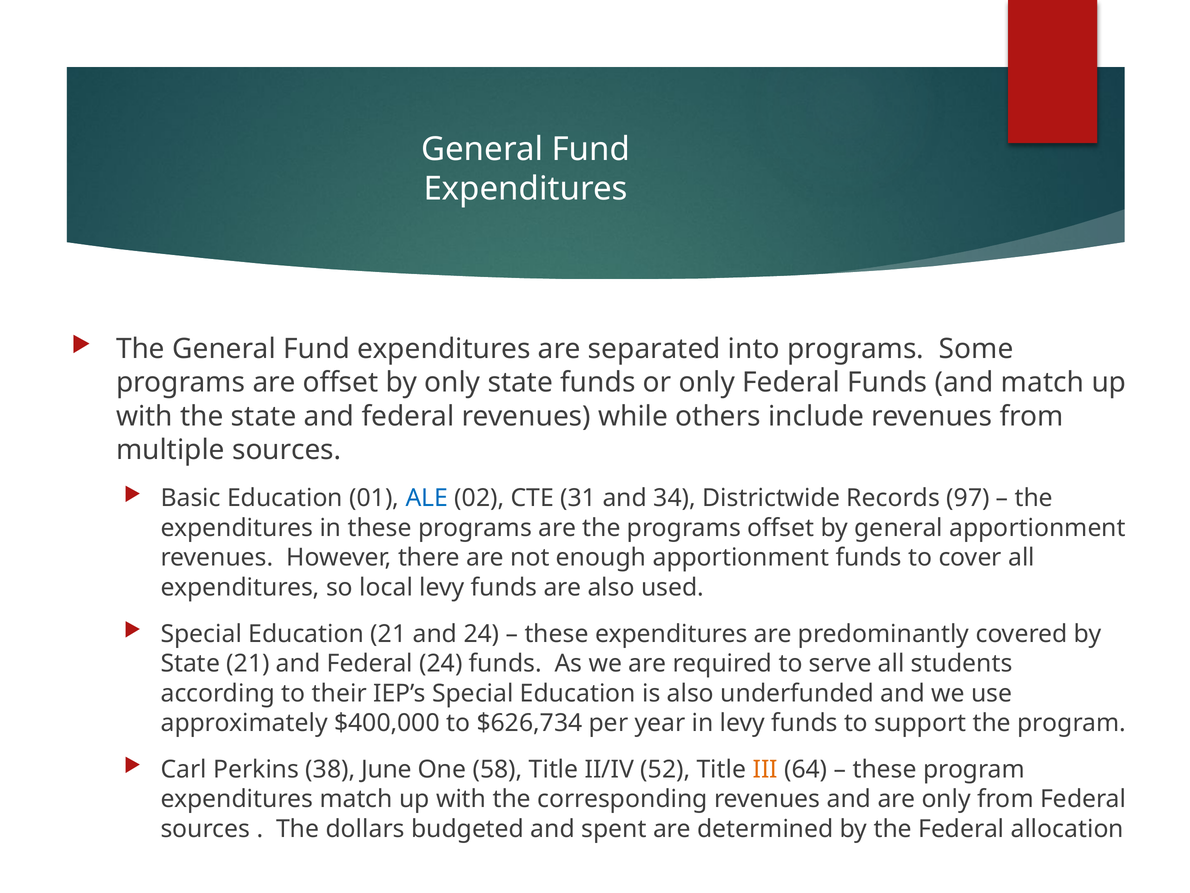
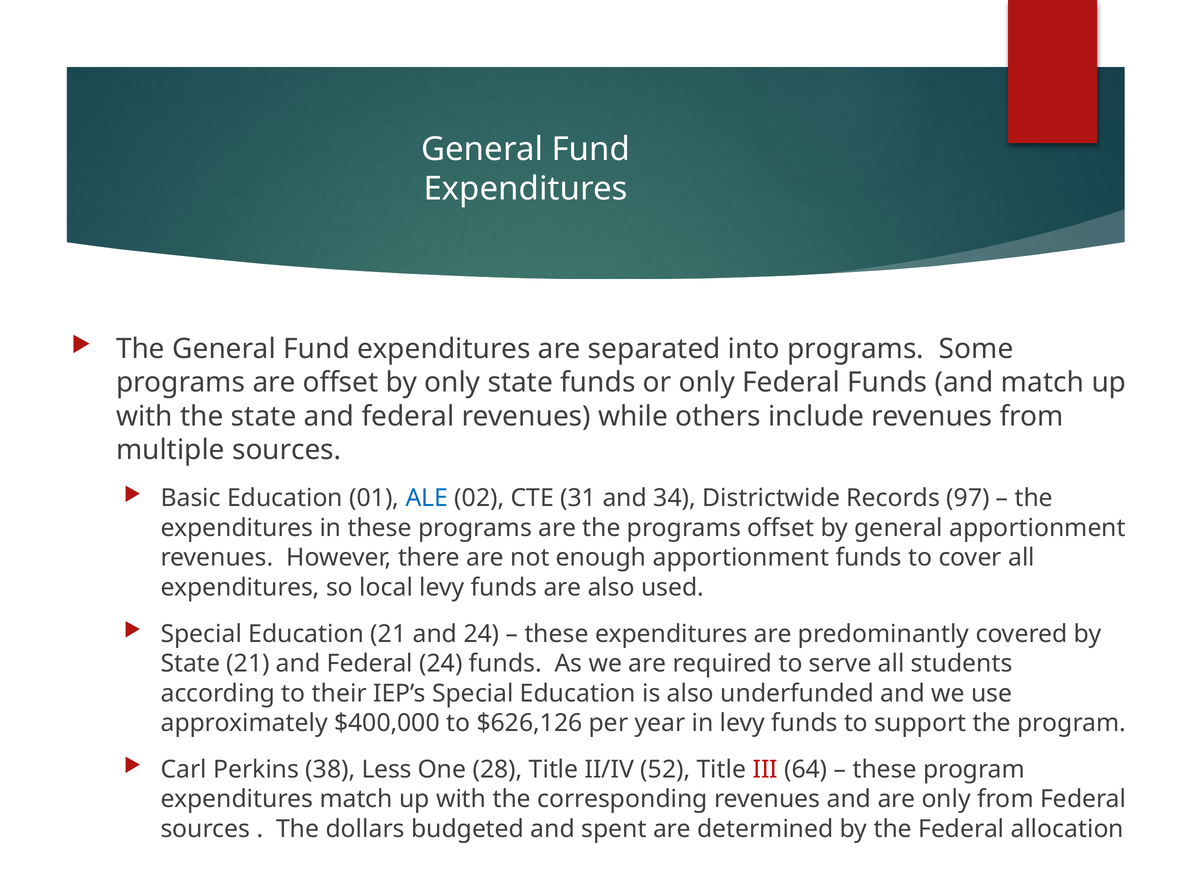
$626,734: $626,734 -> $626,126 (529, 723)
June: June -> Less (387, 769)
58: 58 -> 28 (498, 769)
III colour: orange -> red (765, 769)
